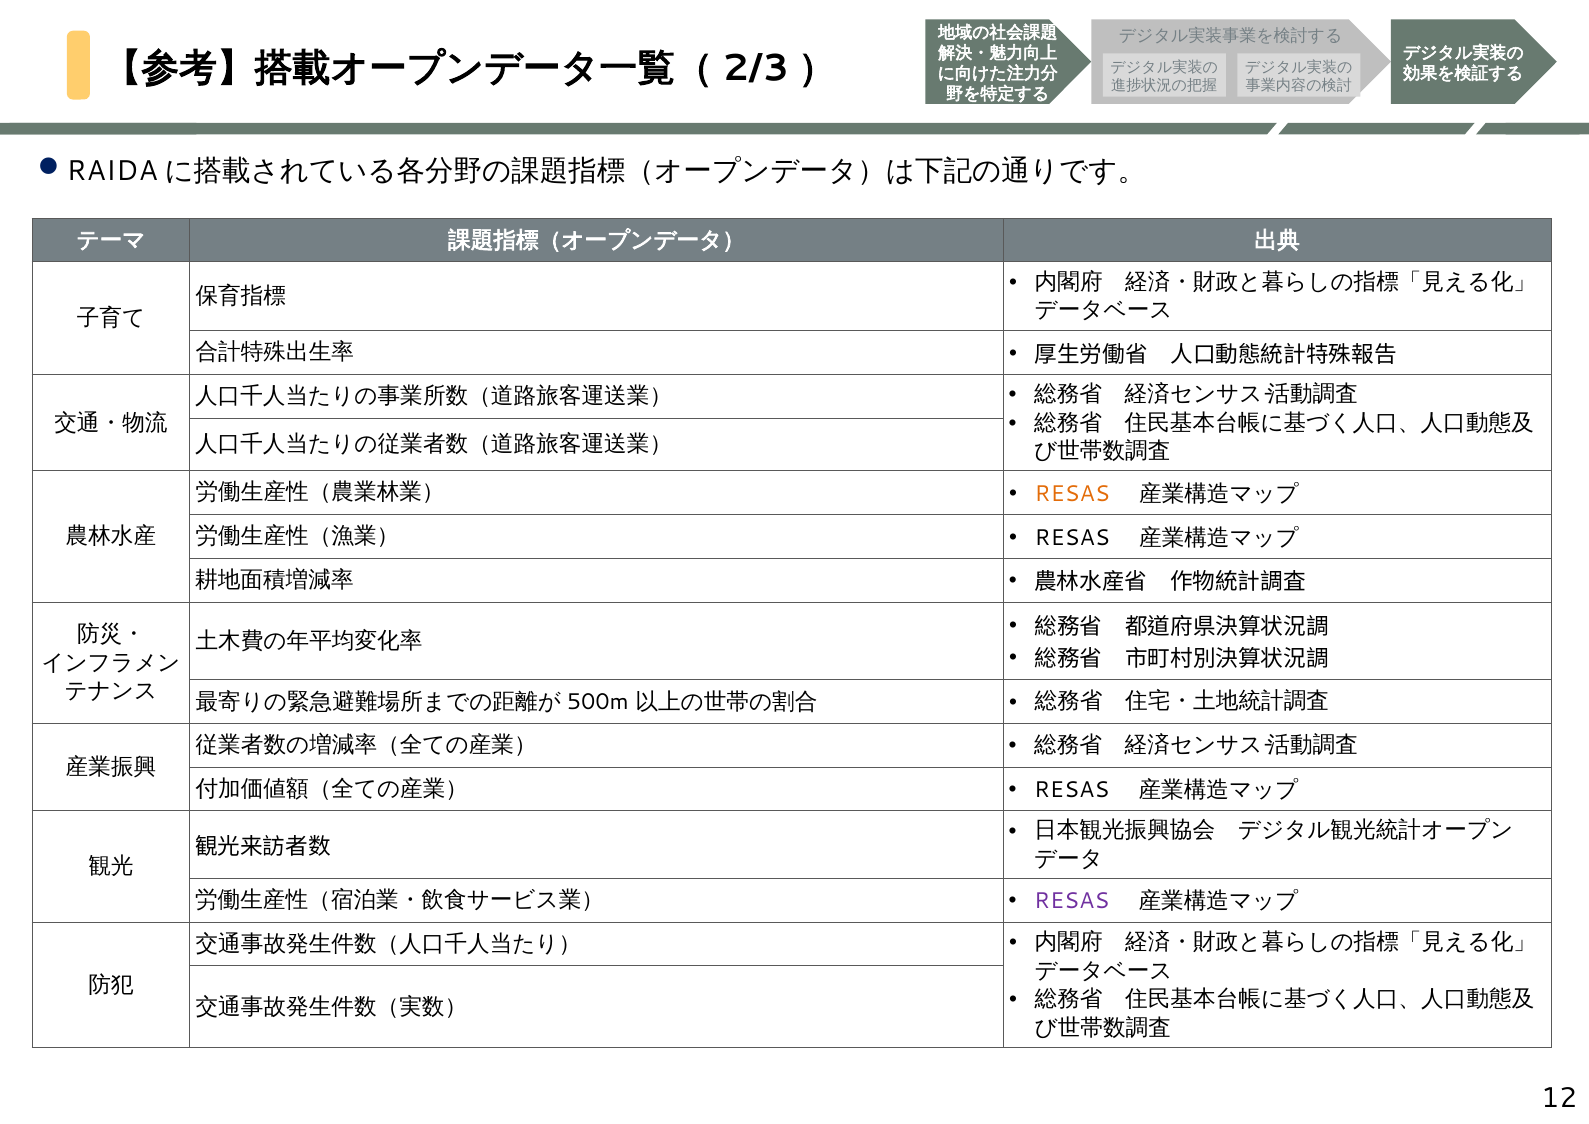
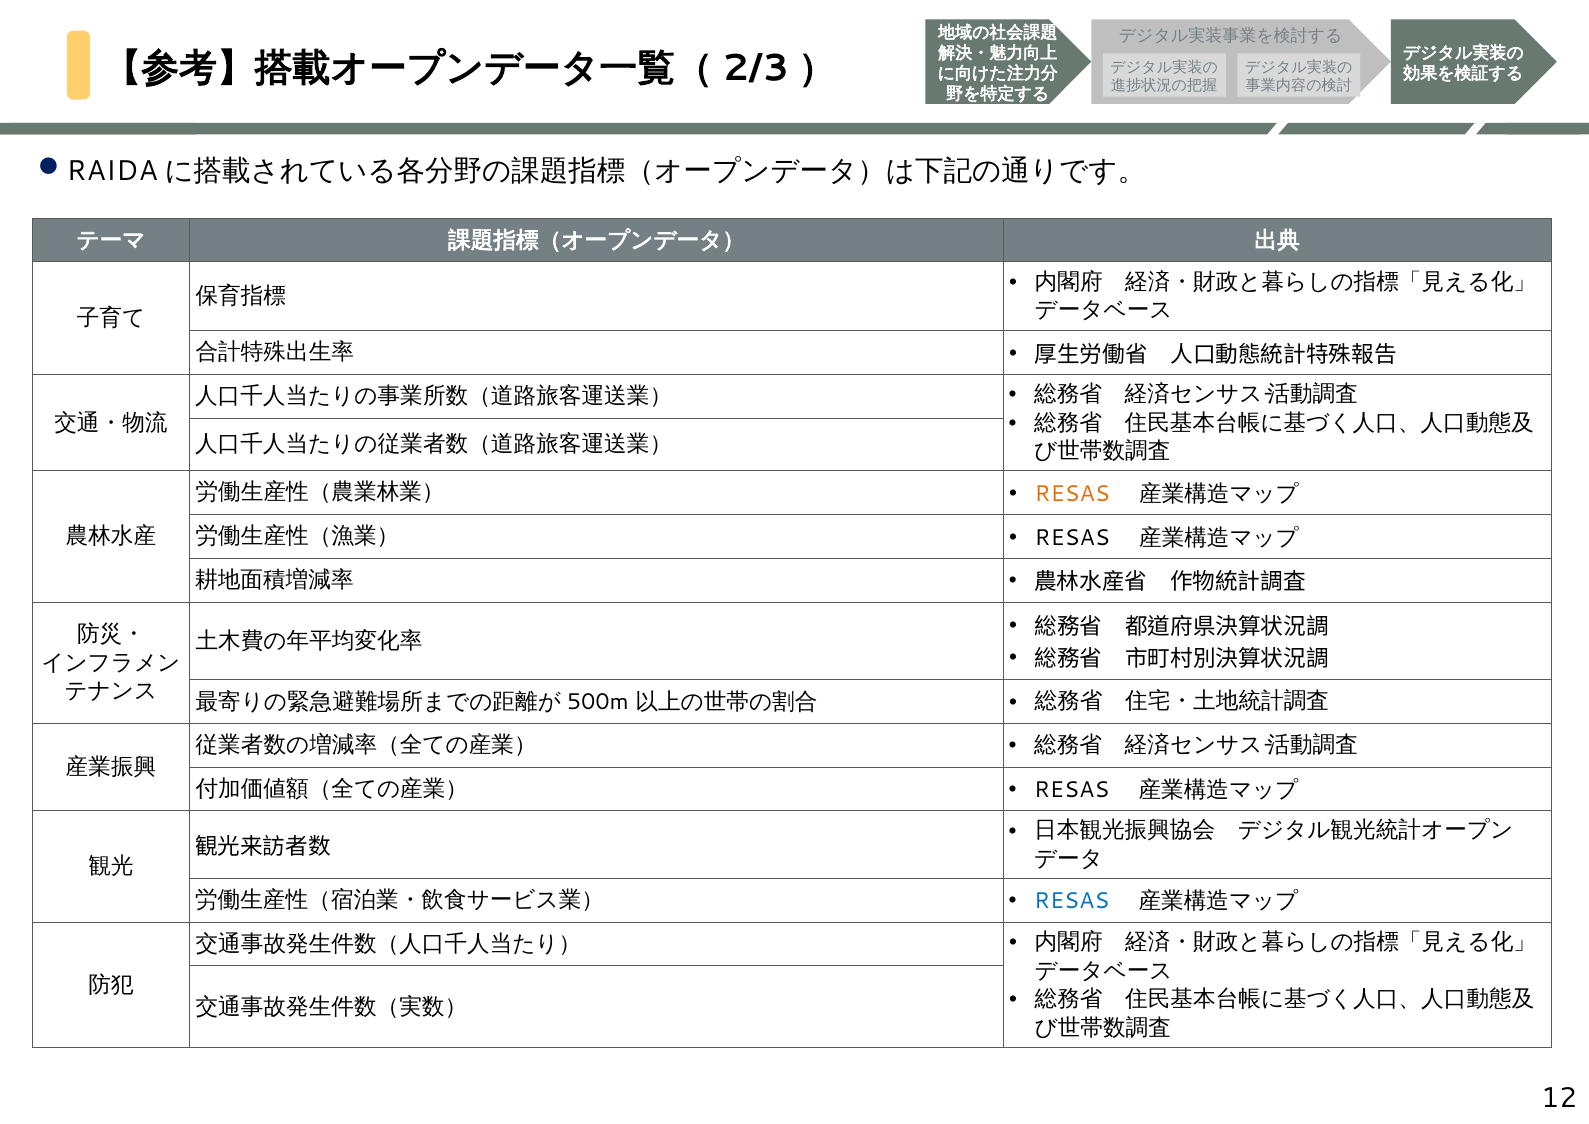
RESAS colour: purple -> blue (1072, 901)
